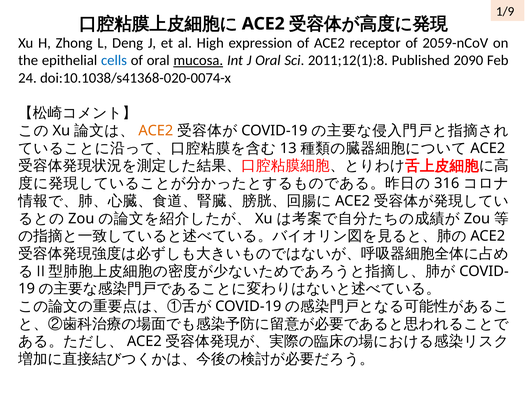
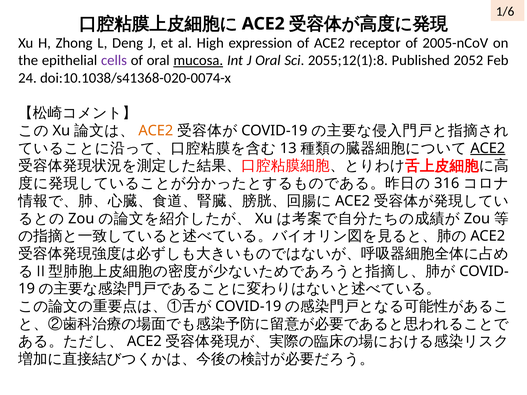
1/9: 1/9 -> 1/6 (505, 11)
2059-nCoV: 2059-nCoV -> 2005-nCoV (455, 43)
cells colour: blue -> purple (114, 60)
2011;12(1):8: 2011;12(1):8 -> 2055;12(1):8 (348, 60)
2090: 2090 -> 2052 (468, 60)
ACE2 underline: none -> present (488, 148)
